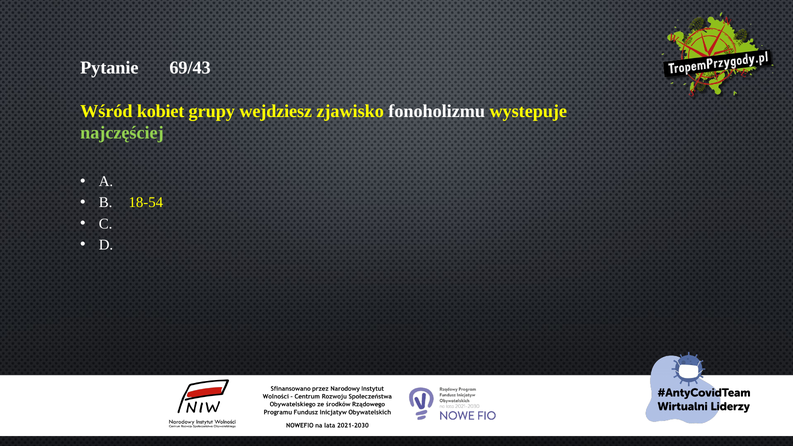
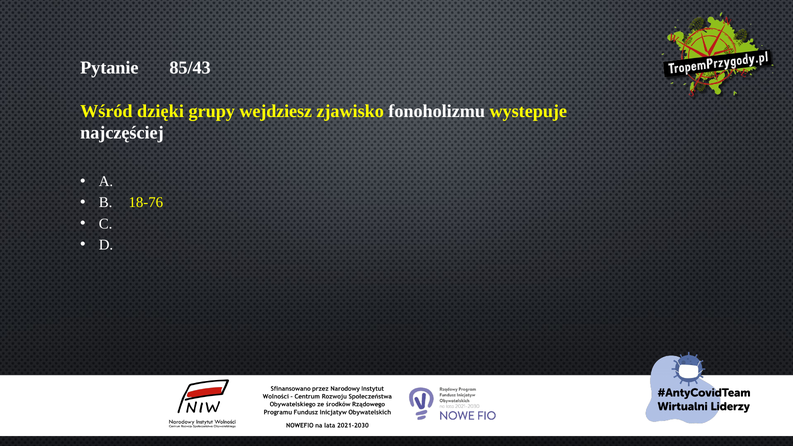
69/43: 69/43 -> 85/43 (190, 68)
kobiet: kobiet -> dzięki (160, 111)
najczęściej colour: light green -> white (122, 133)
18-54: 18-54 -> 18-76 (146, 203)
